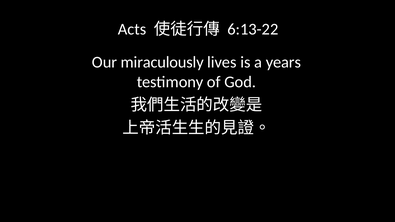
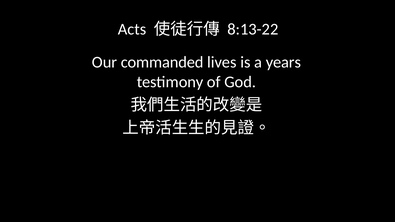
6:13-22: 6:13-22 -> 8:13-22 (253, 29)
miraculously: miraculously -> commanded (162, 62)
